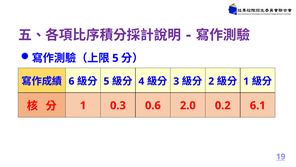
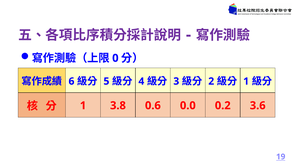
5: 5 -> 0 (115, 58)
0.3: 0.3 -> 3.8 (118, 105)
2.0: 2.0 -> 0.0 (188, 105)
6.1: 6.1 -> 3.6 (258, 105)
